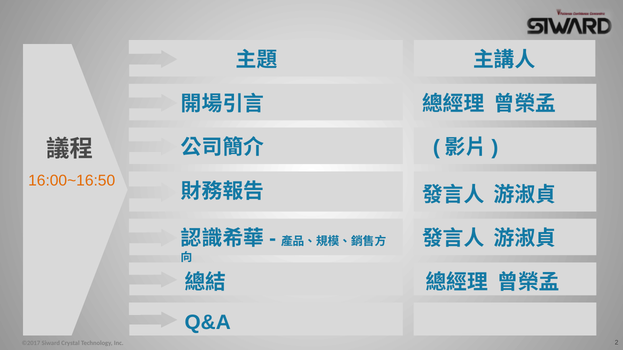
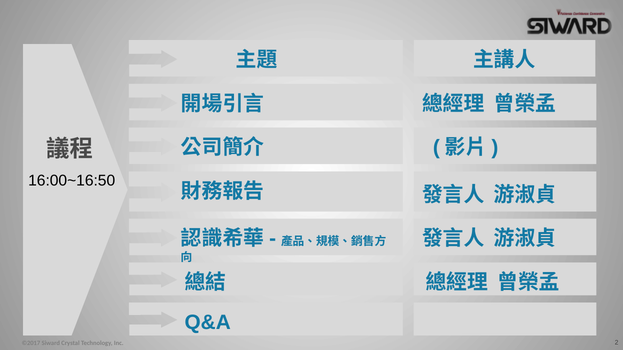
16:00~16:50 colour: orange -> black (72, 181)
